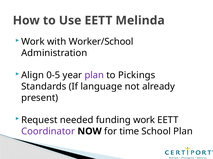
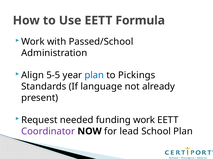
Melinda: Melinda -> Formula (140, 21)
Worker/School: Worker/School -> Passed/School (101, 42)
0-5: 0-5 -> 5-5 (53, 76)
plan colour: purple -> blue (94, 76)
time: time -> lead (129, 132)
